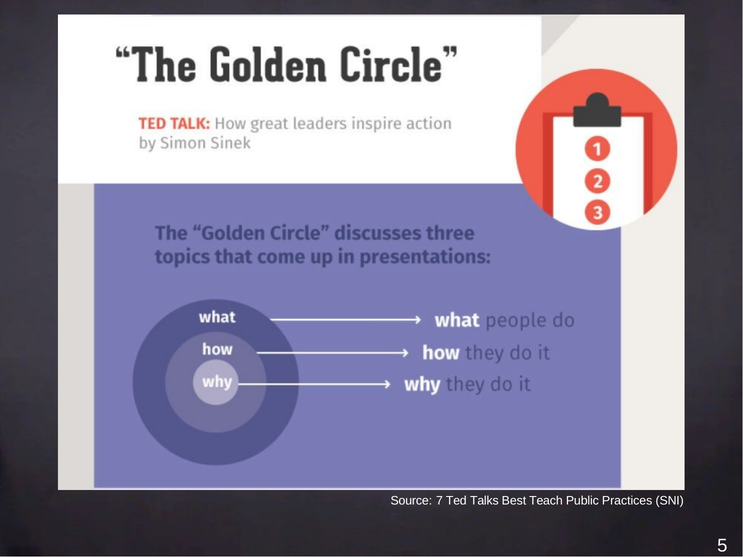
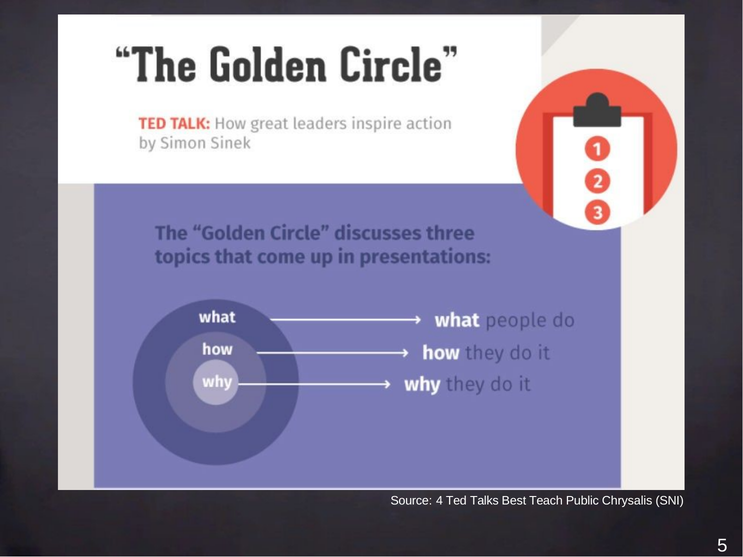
7: 7 -> 4 (439, 501)
Practices: Practices -> Chrysalis (627, 501)
